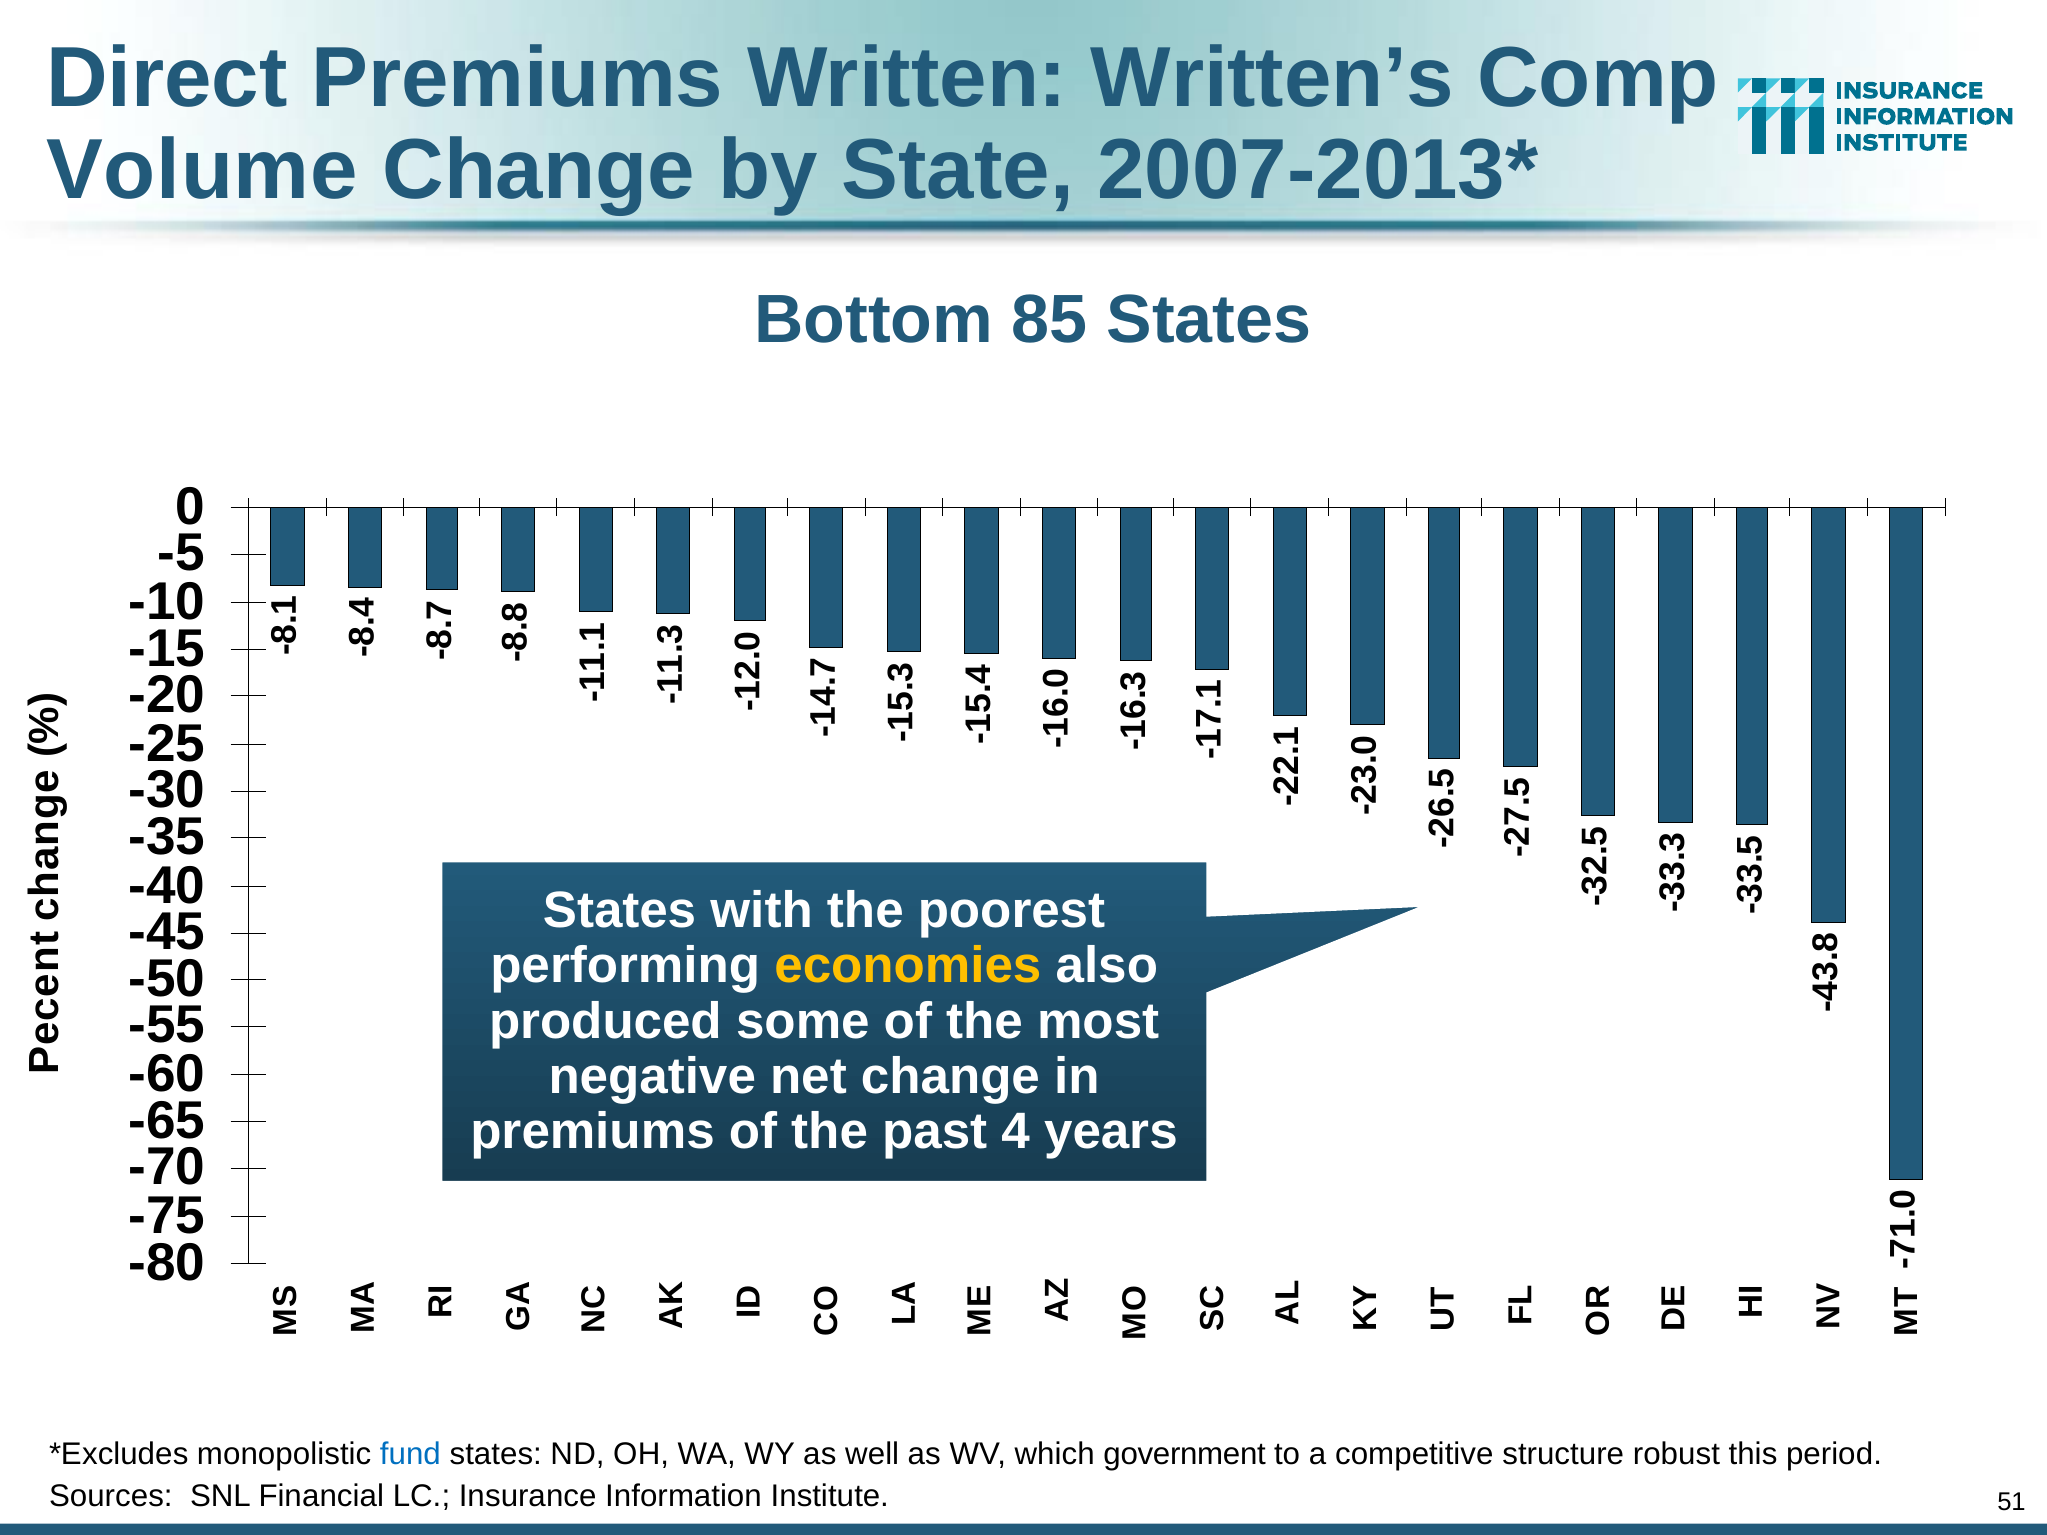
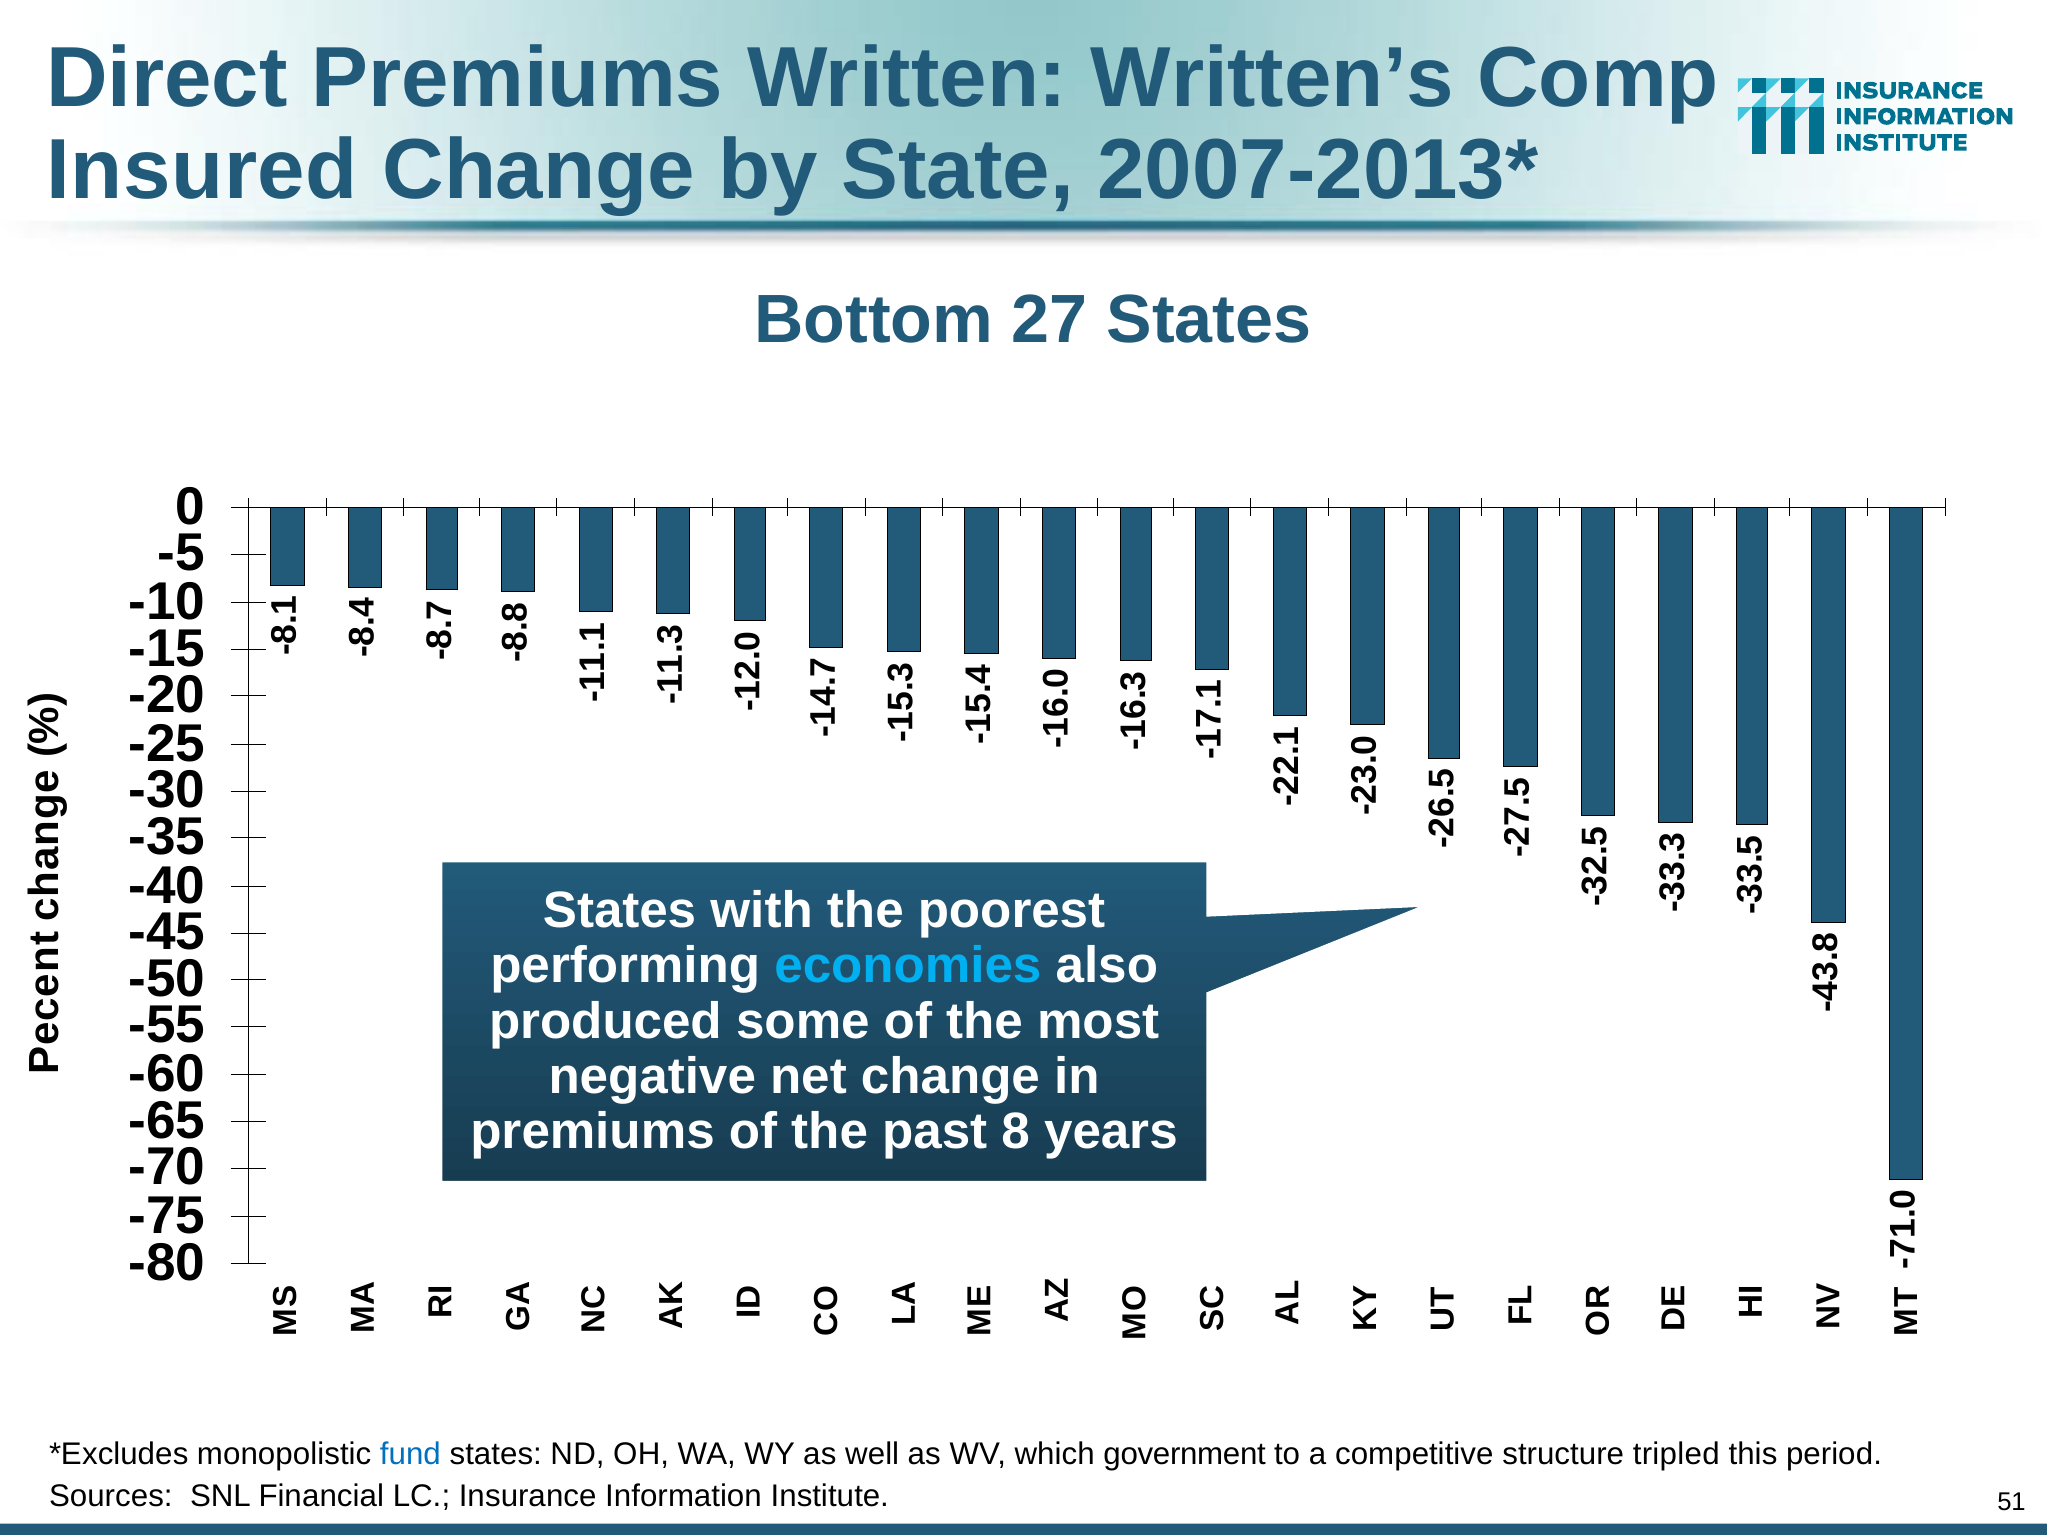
Volume: Volume -> Insured (202, 170)
85: 85 -> 27 (1050, 320)
economies colour: yellow -> light blue (908, 966)
past 4: 4 -> 8 (1016, 1132)
robust: robust -> tripled (1676, 1455)
